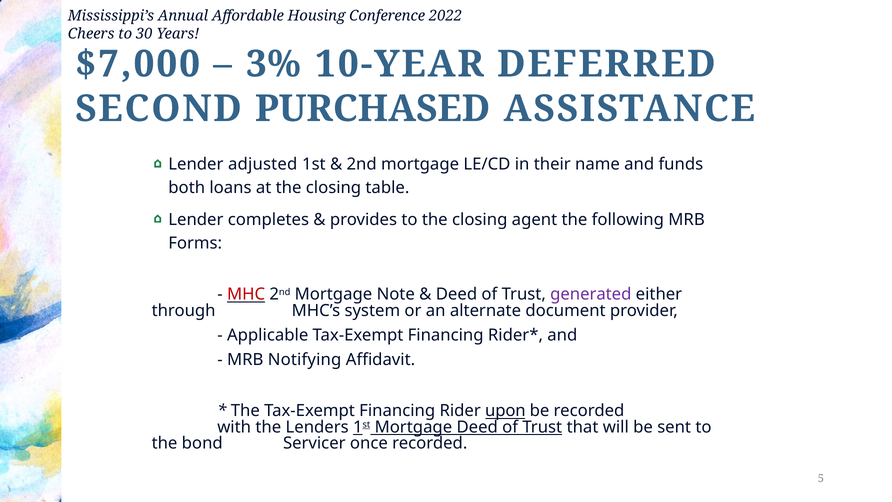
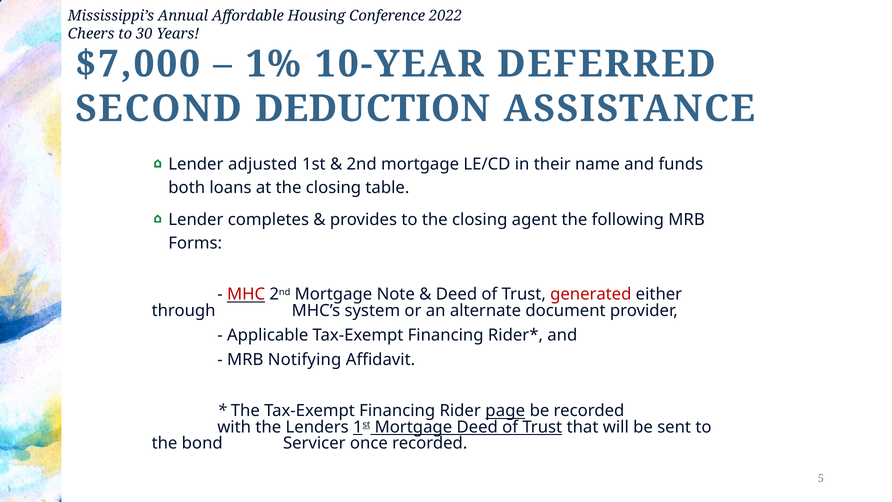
3%: 3% -> 1% (273, 64)
PURCHASED: PURCHASED -> DEDUCTION (372, 109)
generated colour: purple -> red (591, 294)
upon: upon -> page (505, 411)
